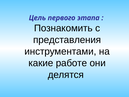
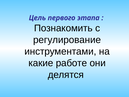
представления: представления -> регулирование (67, 40)
